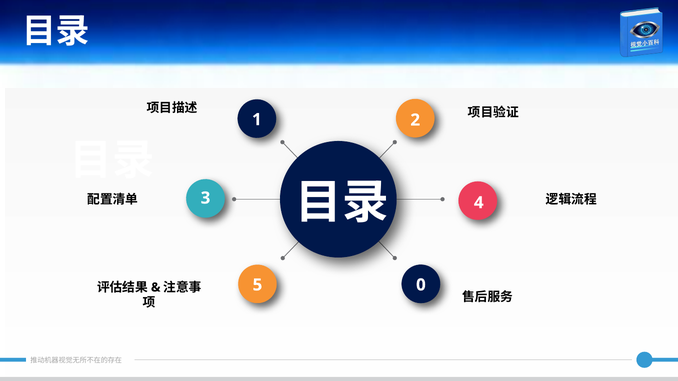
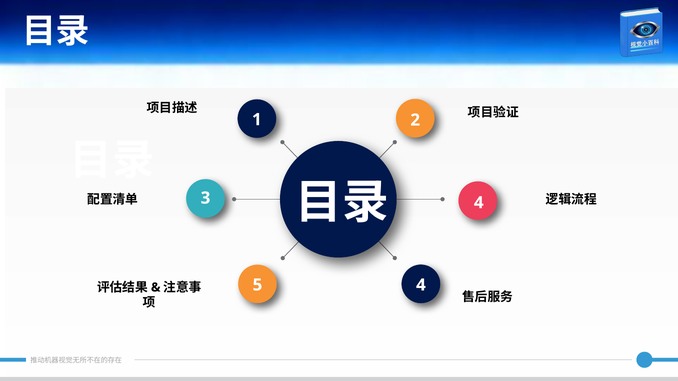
5 0: 0 -> 4 (421, 285)
